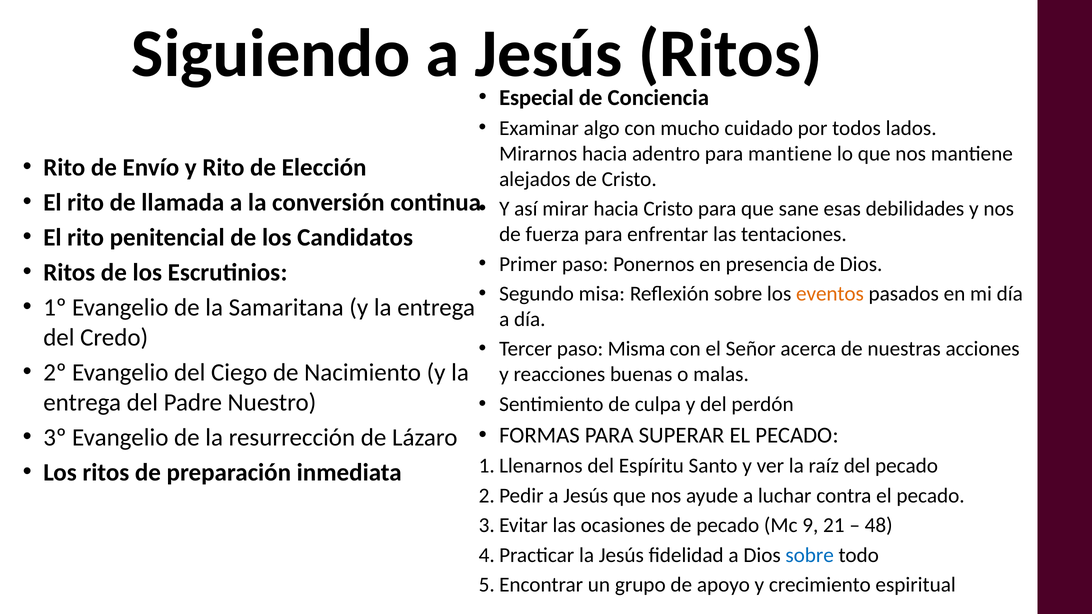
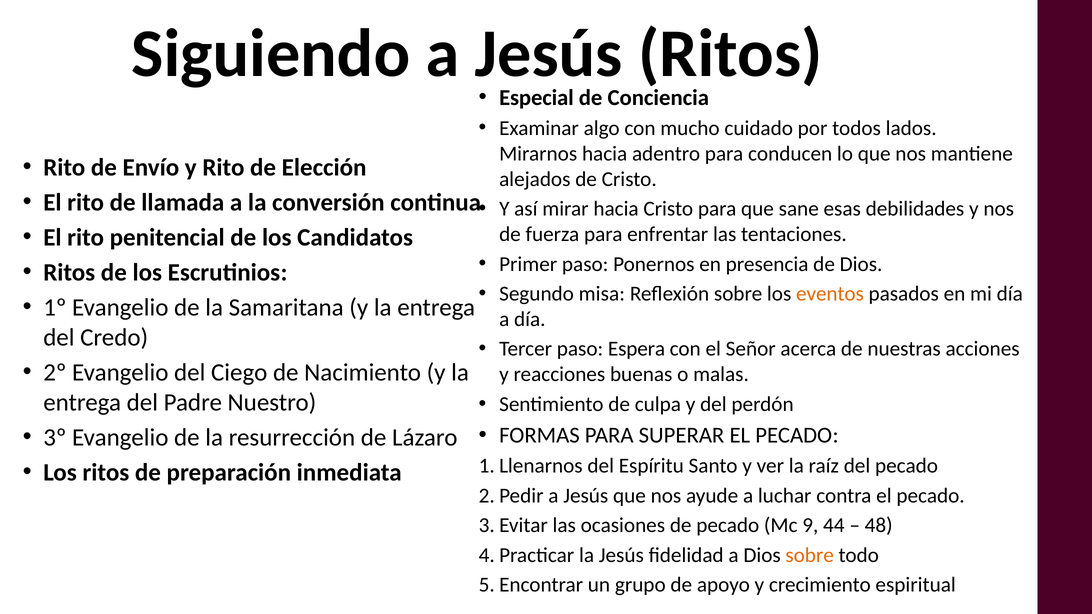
para mantiene: mantiene -> conducen (790, 154)
Misma: Misma -> Espera (637, 349)
21: 21 -> 44 (834, 525)
sobre colour: blue -> orange (810, 555)
